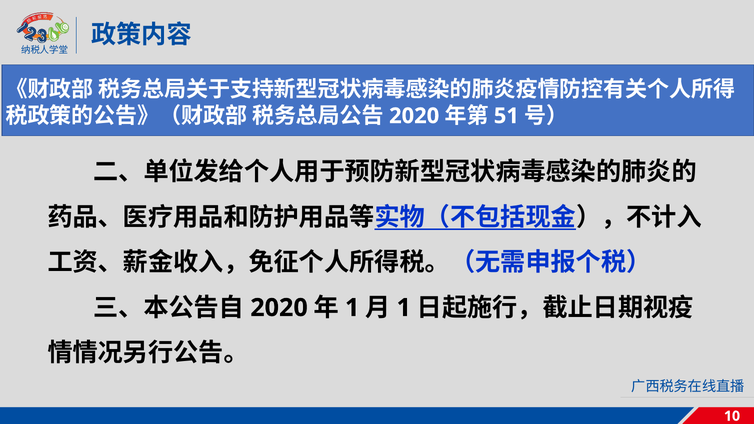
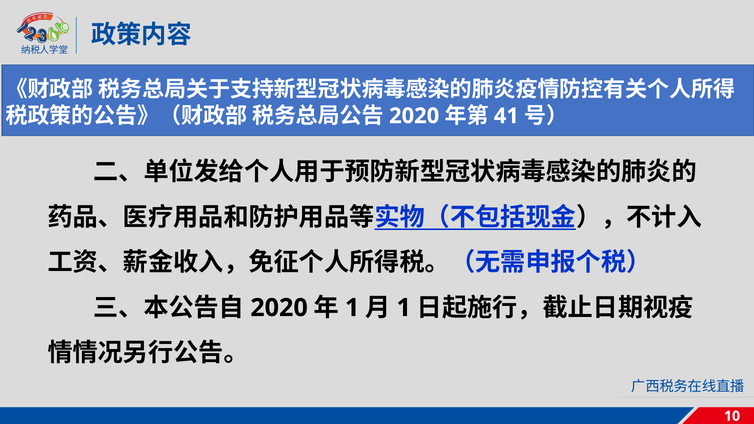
51: 51 -> 41 (506, 116)
